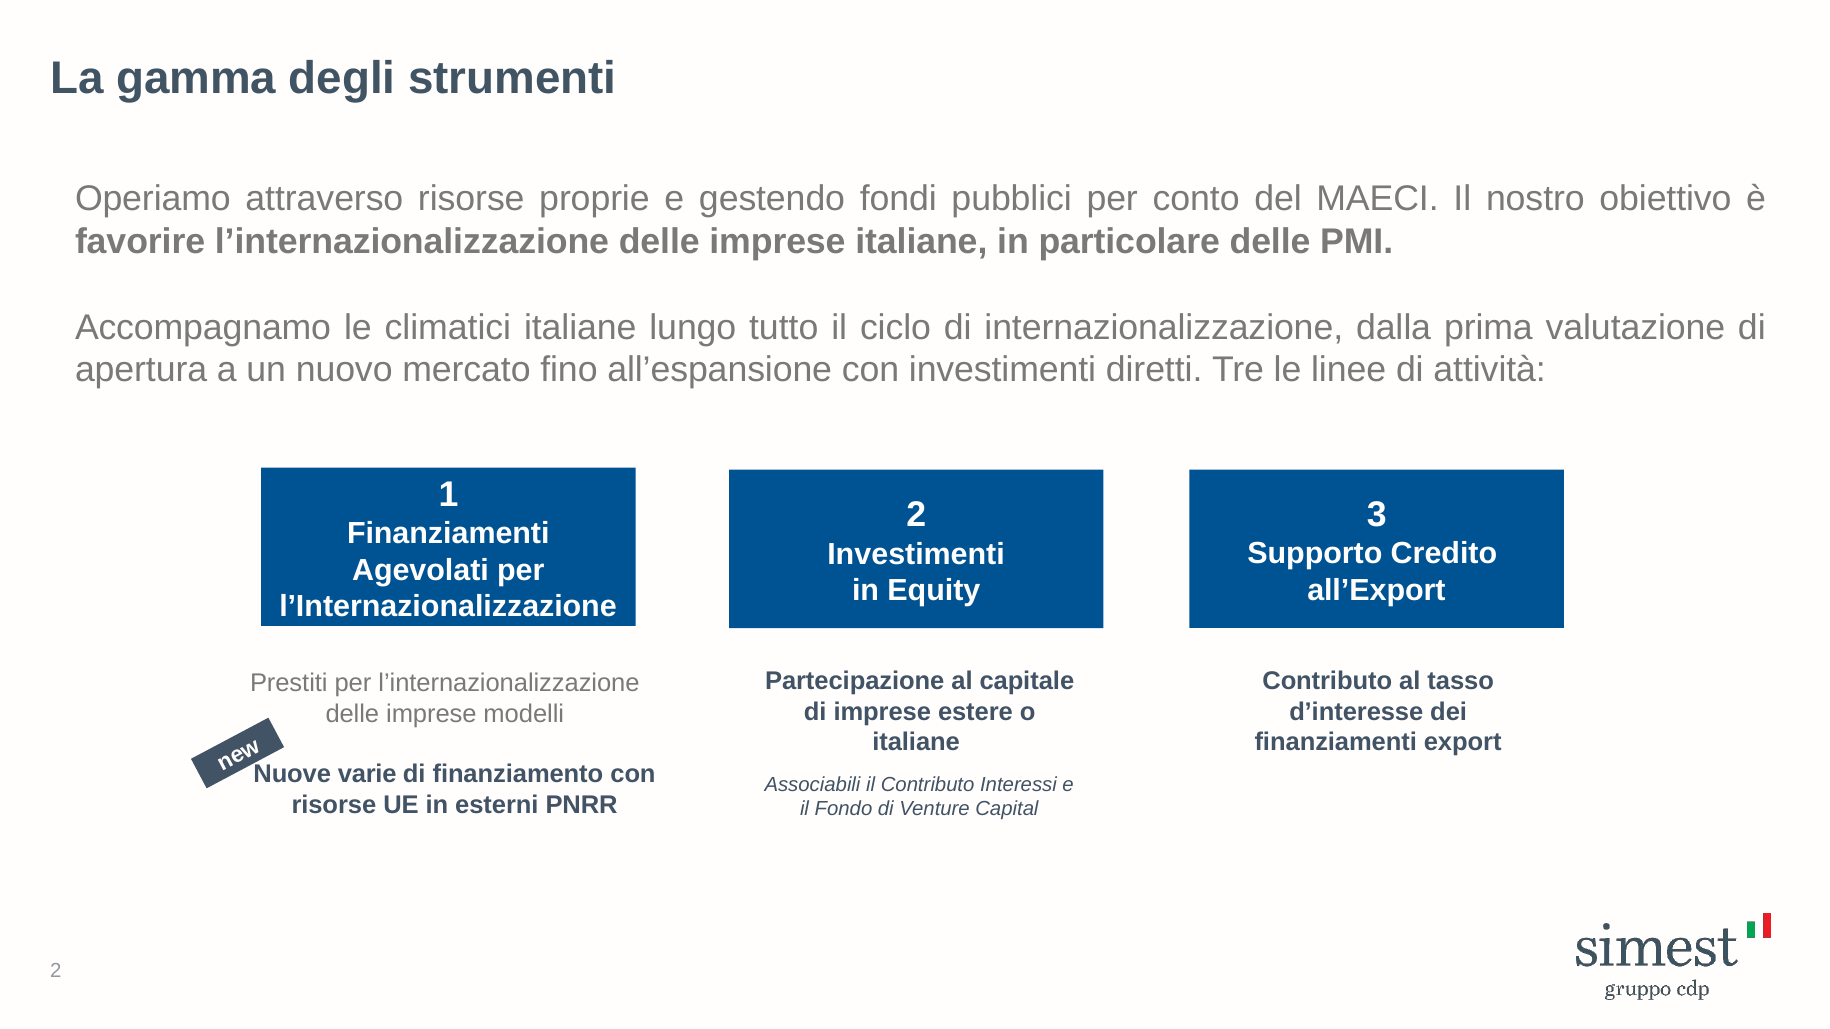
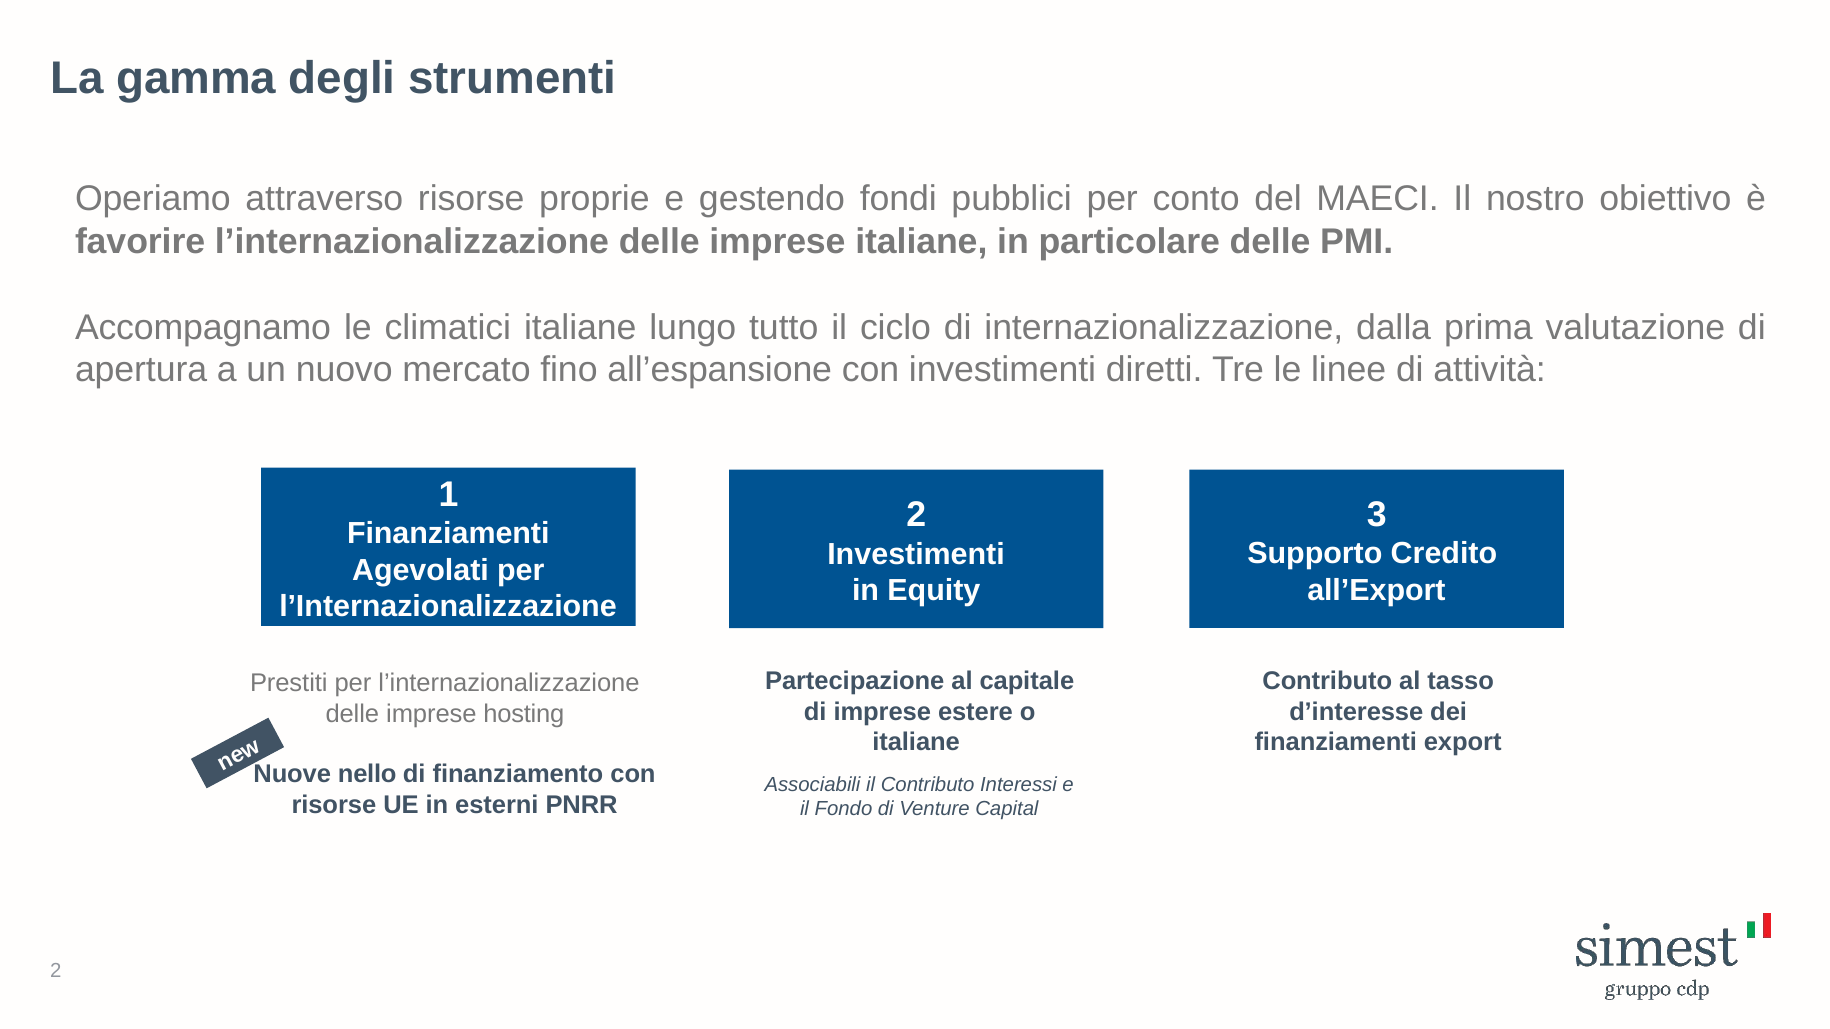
modelli: modelli -> hosting (524, 714)
varie: varie -> nello (367, 775)
